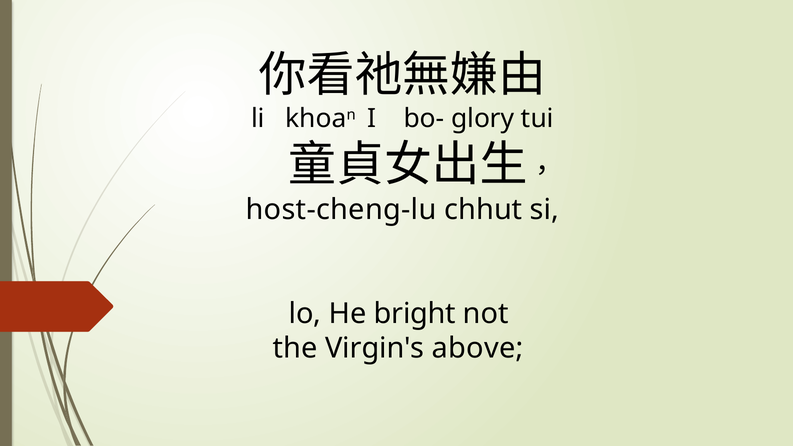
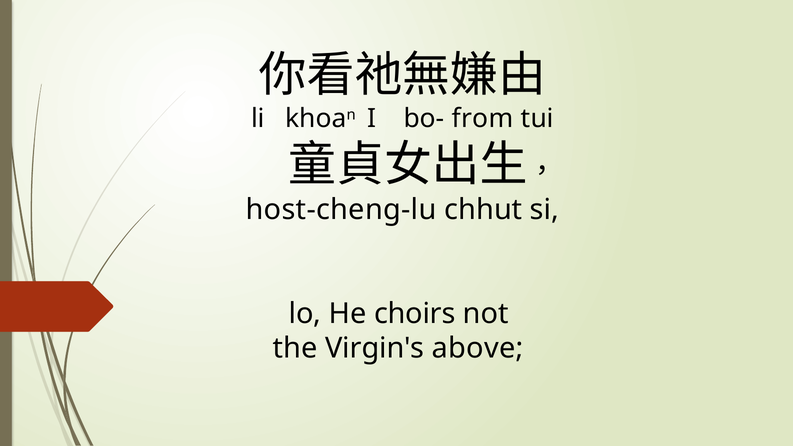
glory: glory -> from (483, 119)
bright: bright -> choirs (415, 314)
